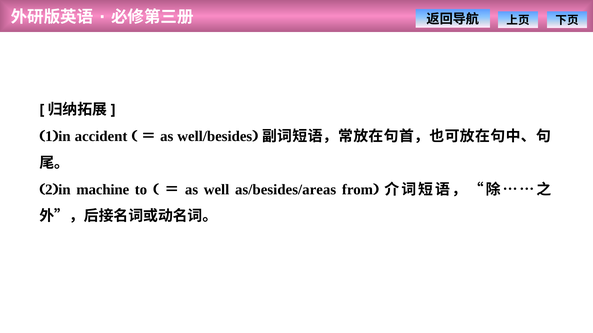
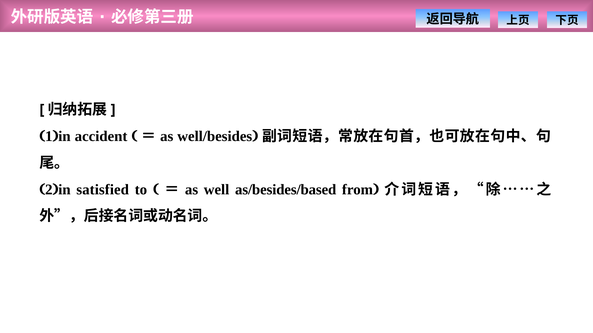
machine: machine -> satisfied (103, 190)
as/besides/areas: as/besides/areas -> as/besides/based (286, 190)
